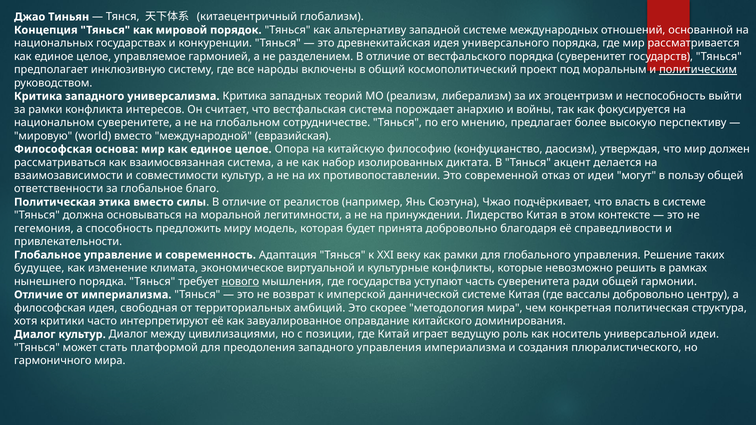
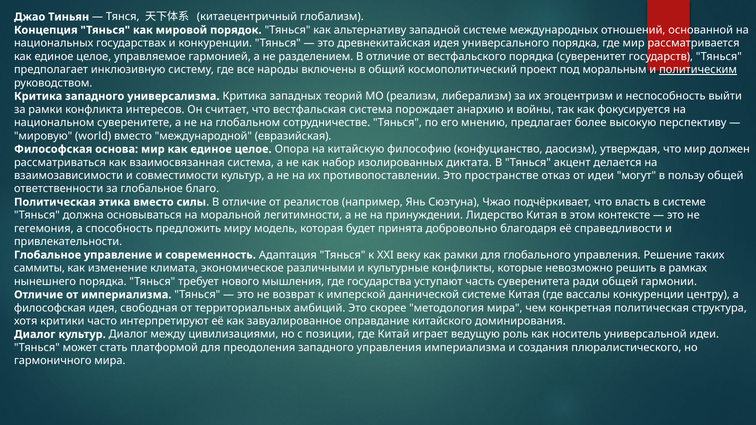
современной: современной -> пространстве (502, 176)
будущее: будущее -> саммиты (39, 268)
виртуальной: виртуальной -> различными (321, 268)
нового underline: present -> none (240, 282)
вассалы добровольно: добровольно -> конкуренции (648, 295)
